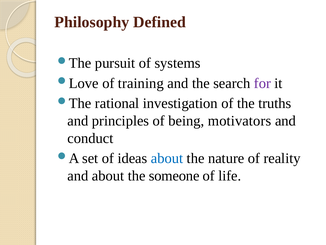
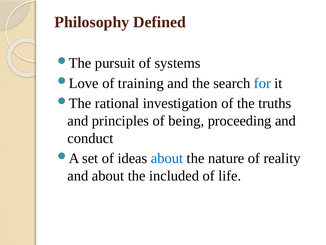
for colour: purple -> blue (262, 83)
motivators: motivators -> proceeding (240, 121)
someone: someone -> included (174, 175)
